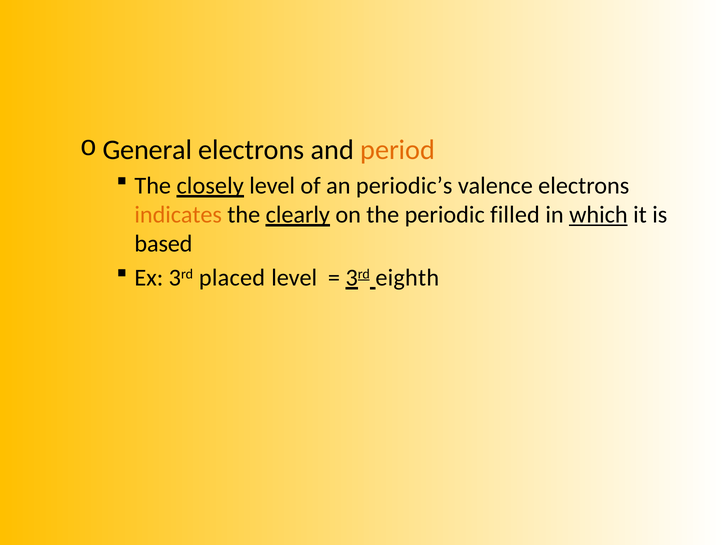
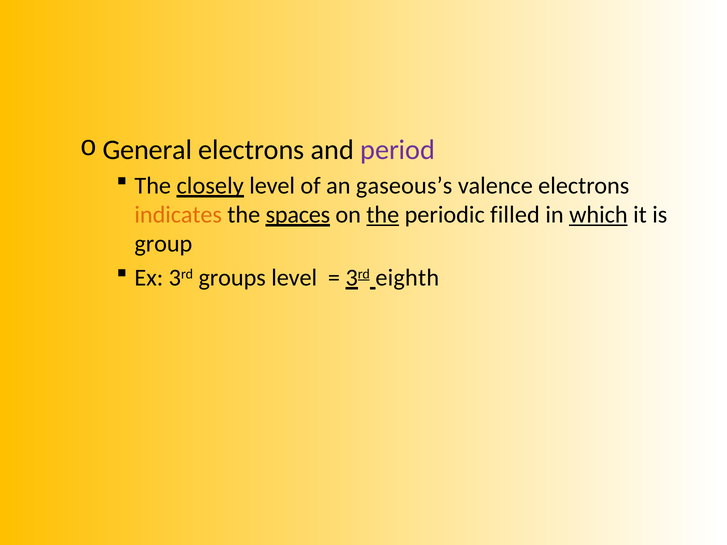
period colour: orange -> purple (398, 150)
periodic’s: periodic’s -> gaseous’s (404, 186)
clearly: clearly -> spaces (298, 215)
the underline: none -> present (383, 215)
based: based -> group (163, 244)
placed: placed -> groups (232, 278)
